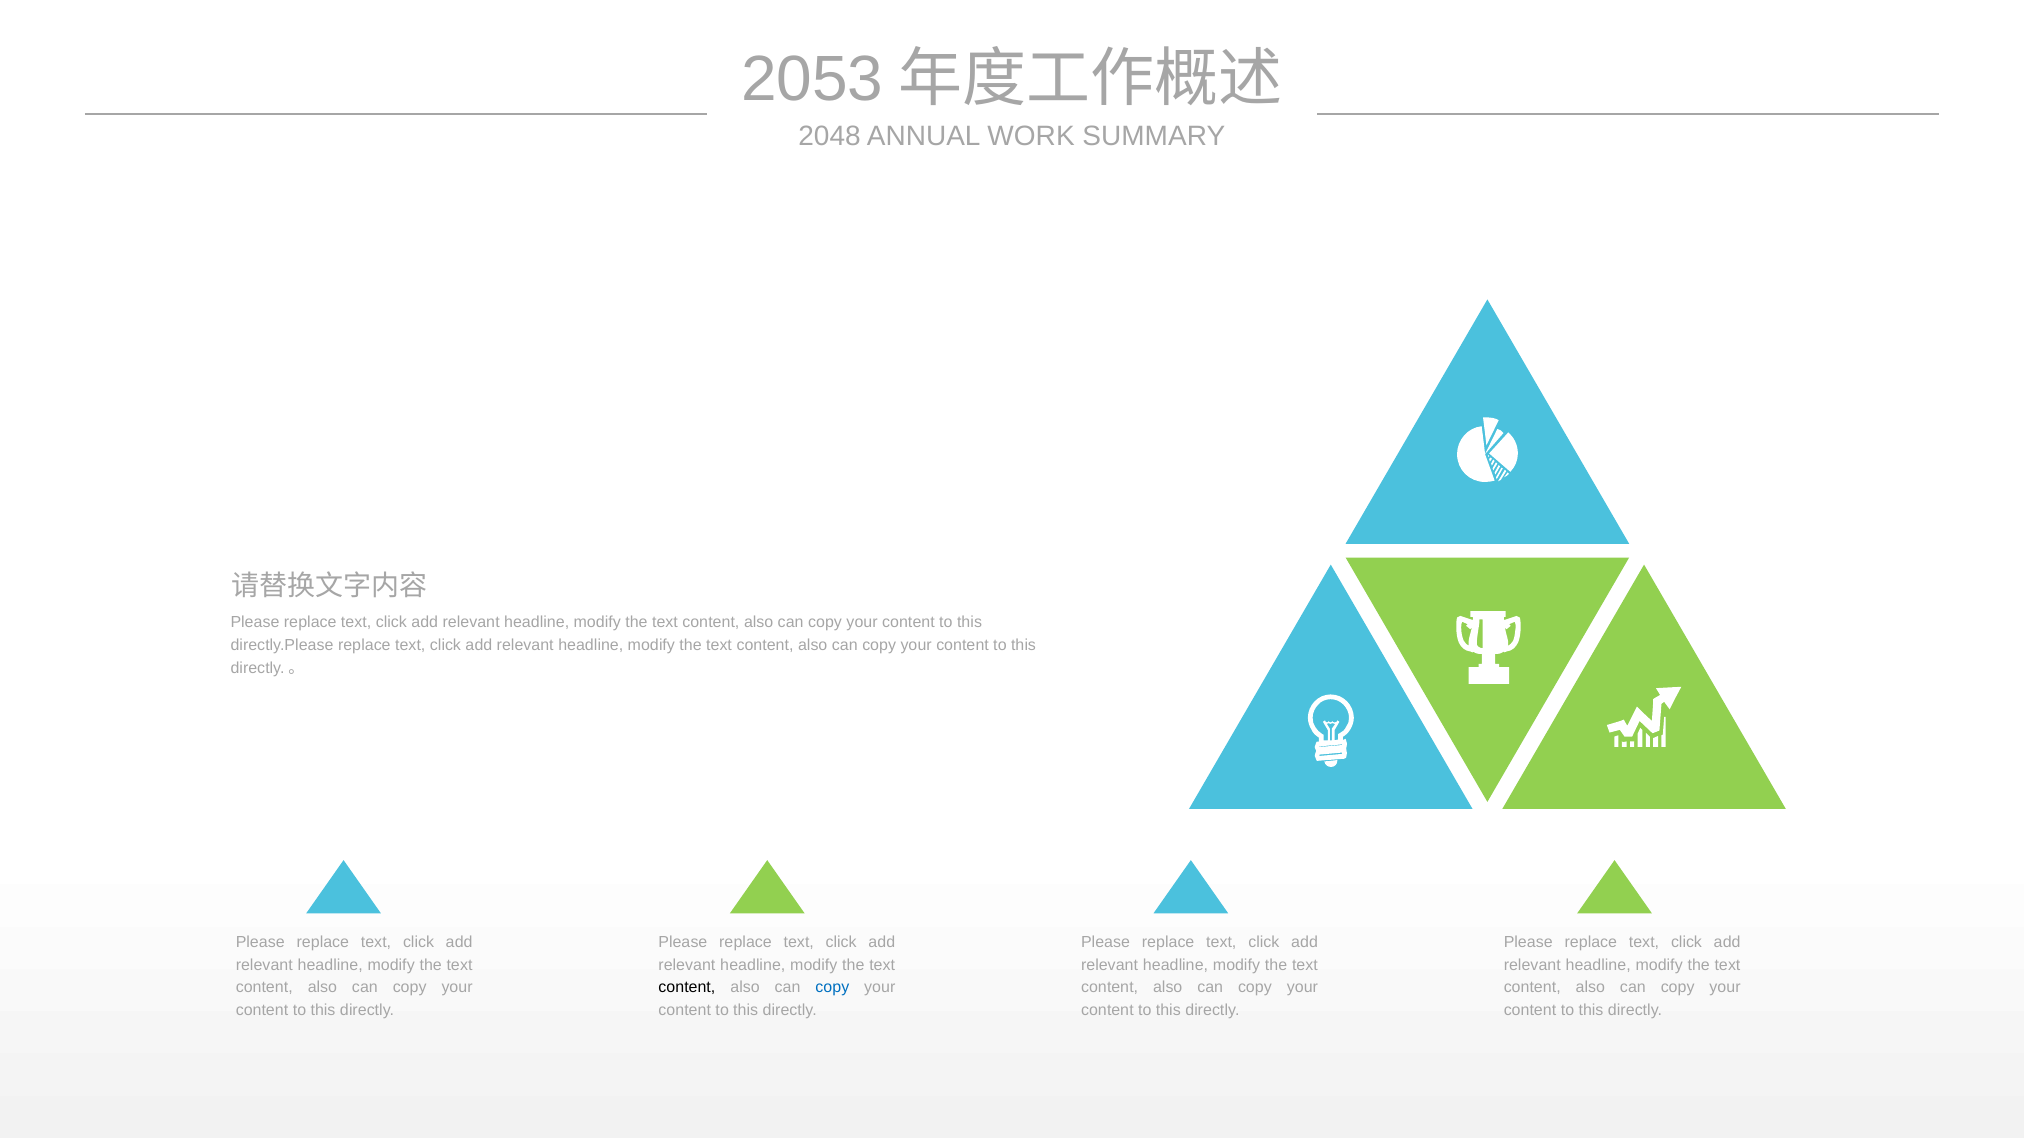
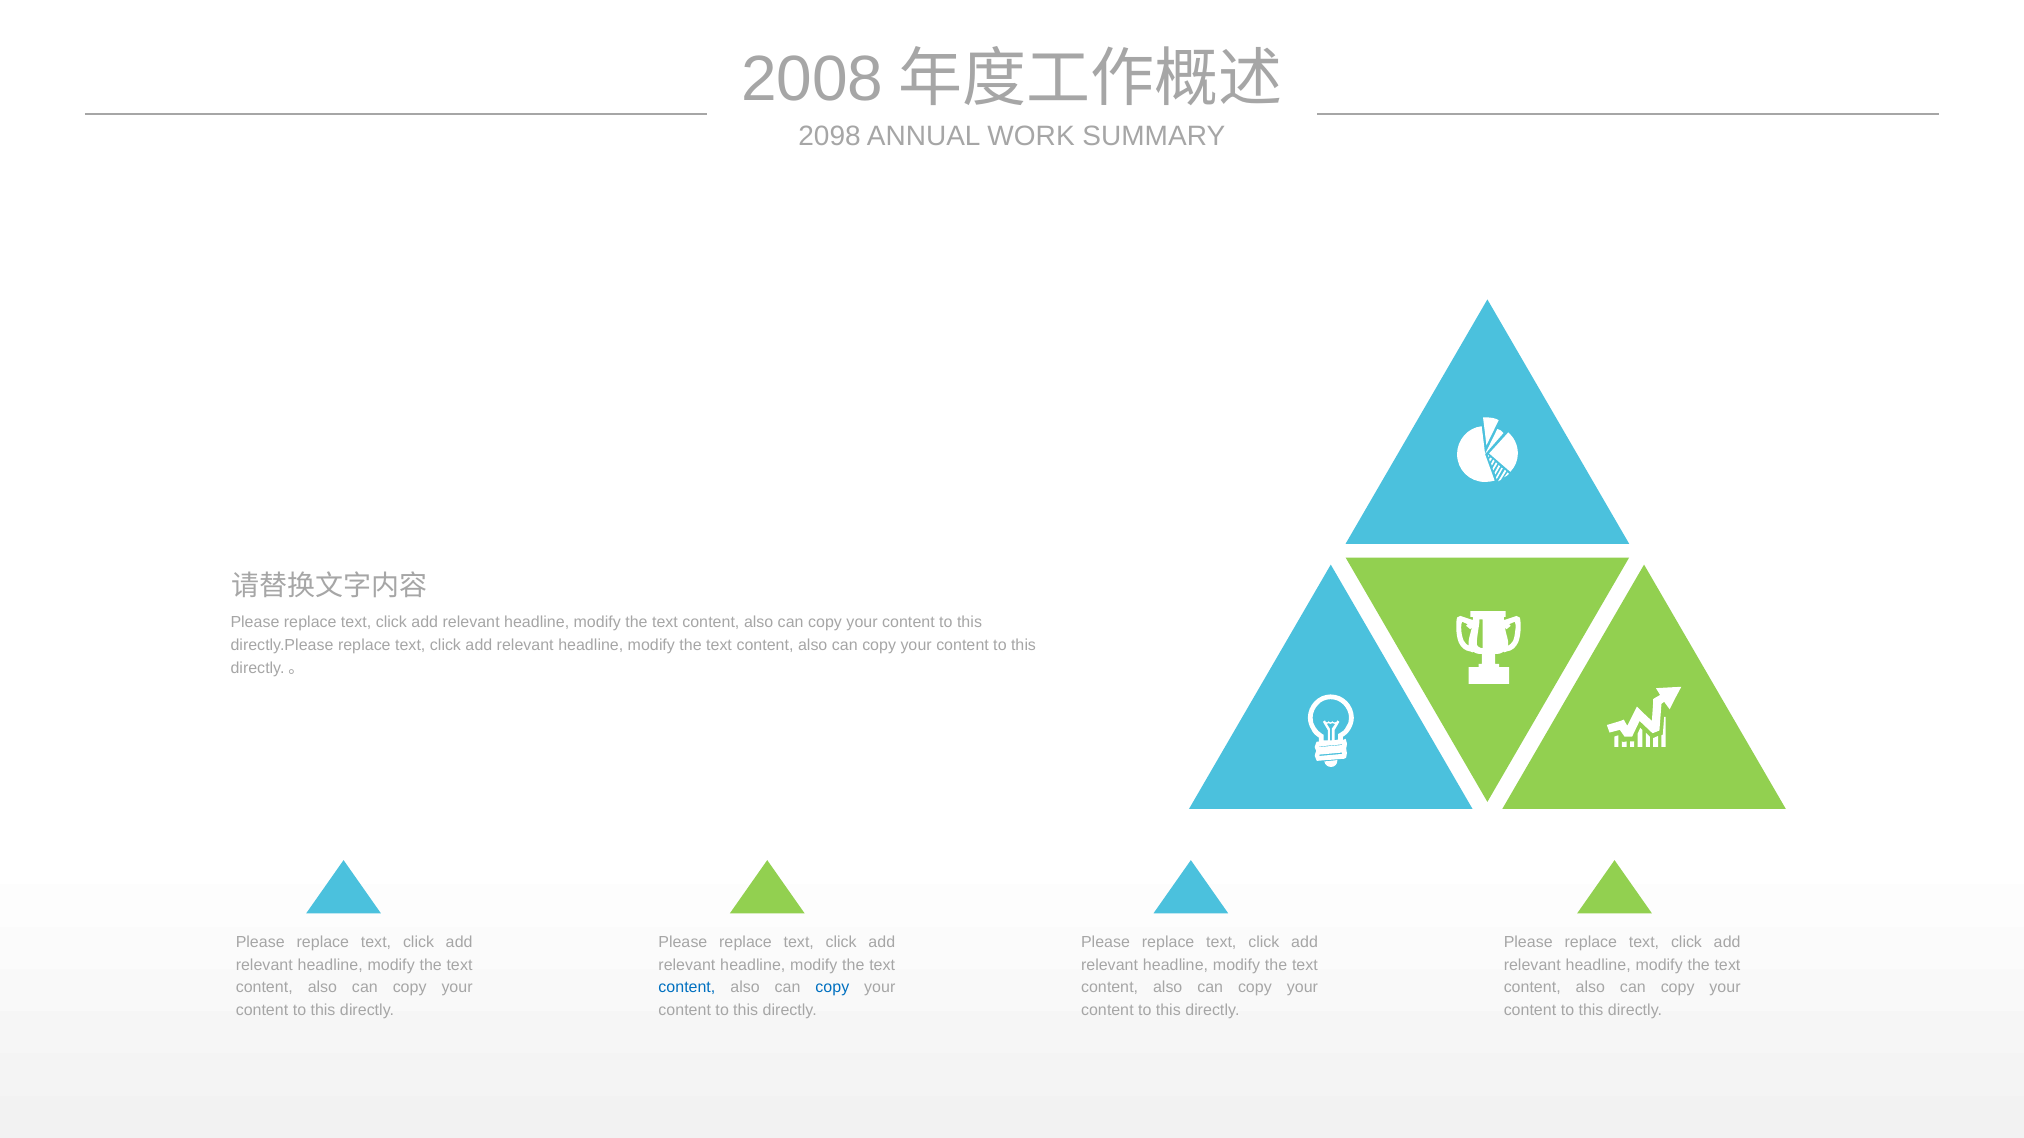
2053: 2053 -> 2008 (812, 80)
2048: 2048 -> 2098 (830, 136)
content colour: black -> blue (687, 988)
